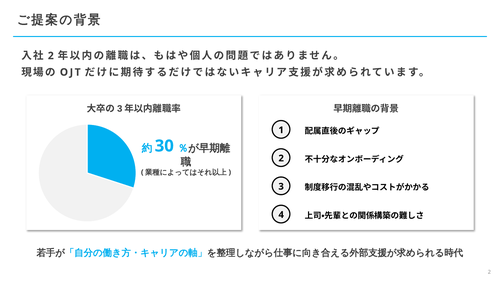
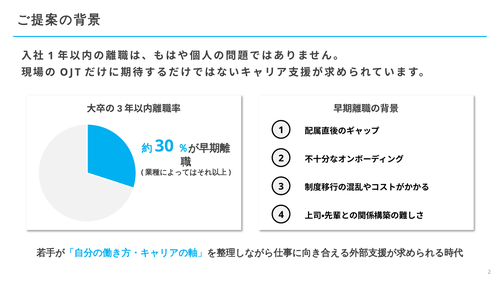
2: 2 -> 1 (51, 56)
